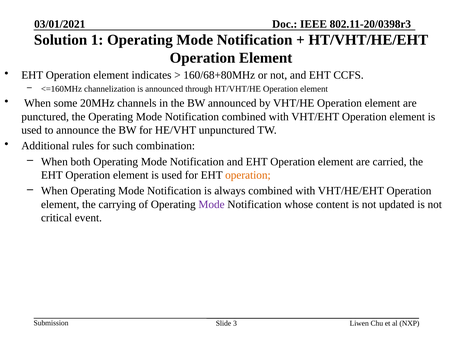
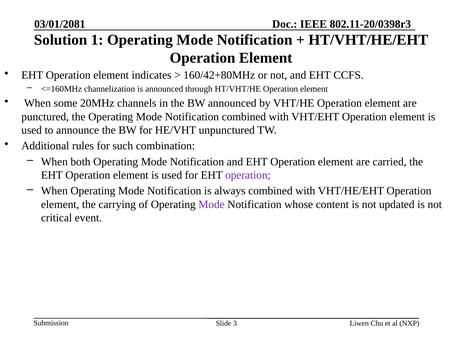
03/01/2021: 03/01/2021 -> 03/01/2081 (60, 24)
160/68+80MHz: 160/68+80MHz -> 160/42+80MHz (219, 75)
operation colour: orange -> purple (248, 175)
